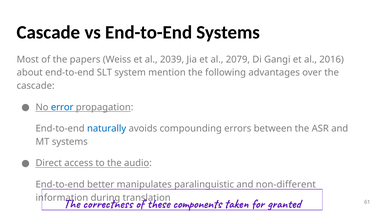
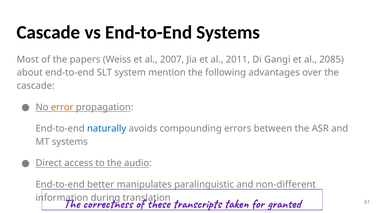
2039: 2039 -> 2007 (172, 59)
2079: 2079 -> 2011 (238, 59)
2016: 2016 -> 2085 (332, 59)
error colour: blue -> orange (62, 107)
components: components -> transcripts (197, 203)
